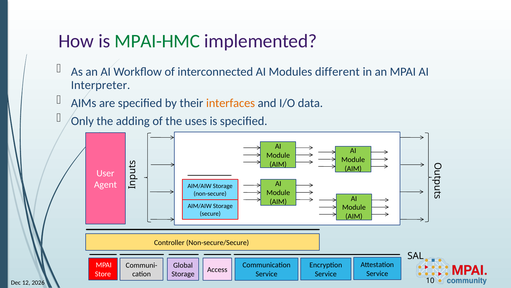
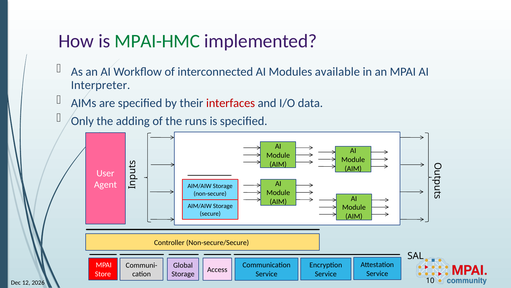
different: different -> available (337, 72)
interfaces colour: orange -> red (231, 103)
uses: uses -> runs (196, 121)
